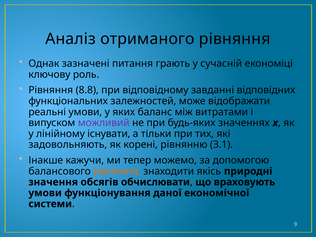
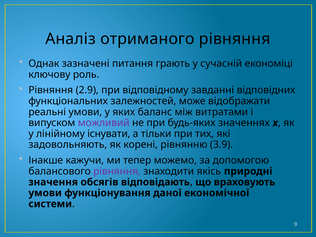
8.8: 8.8 -> 2.9 (87, 90)
3.1: 3.1 -> 3.9 (221, 145)
рівняння colour: orange -> purple (117, 171)
обчислювати: обчислювати -> відповідають (155, 182)
